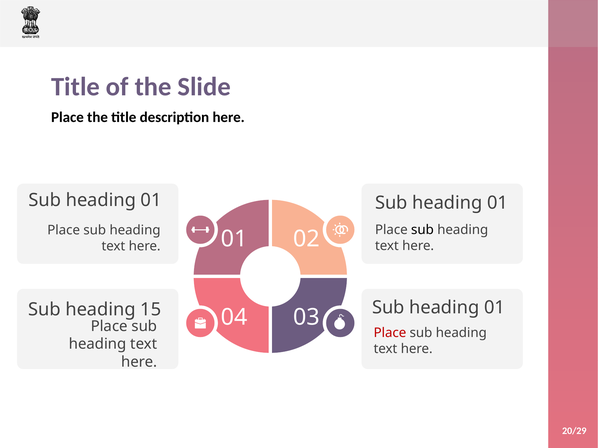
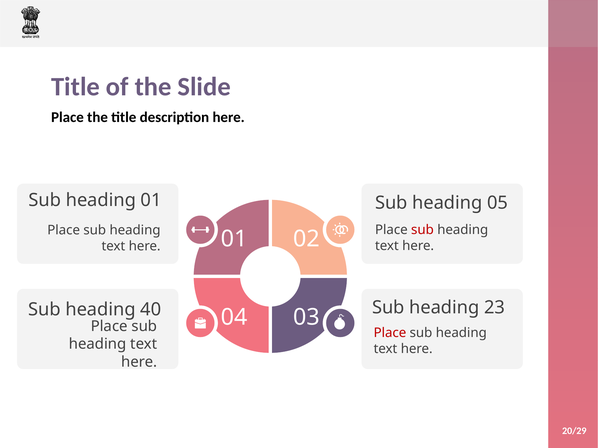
01: 01 -> 05 (498, 203)
sub colour: black -> red (422, 230)
15: 15 -> 40 (151, 310)
03 Sub heading 01: 01 -> 23 (495, 308)
